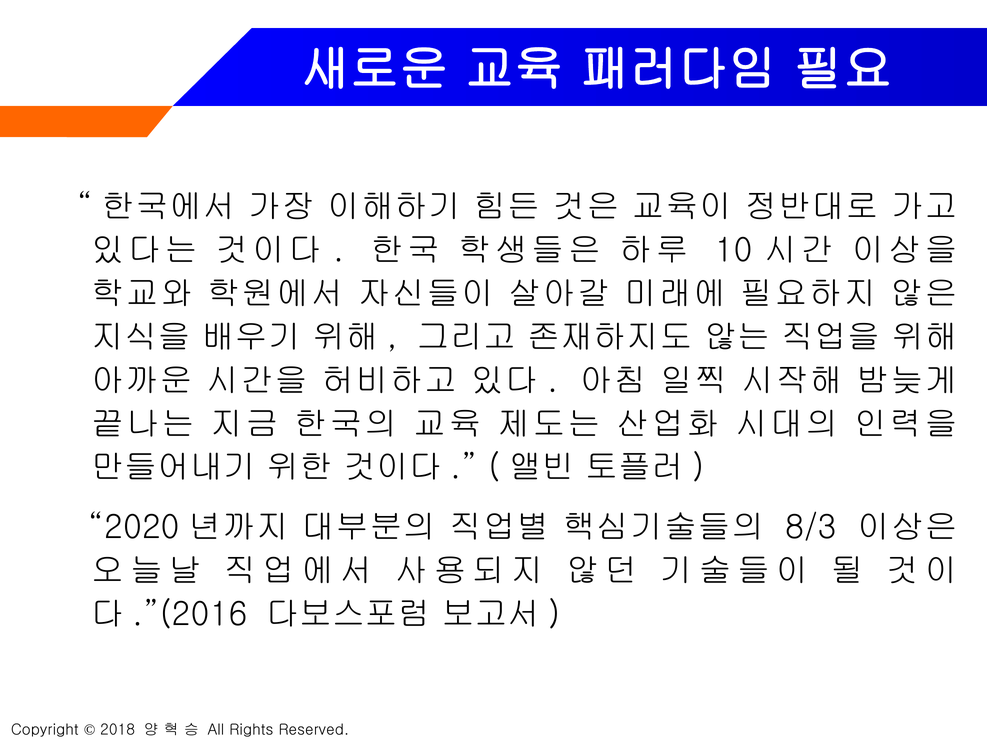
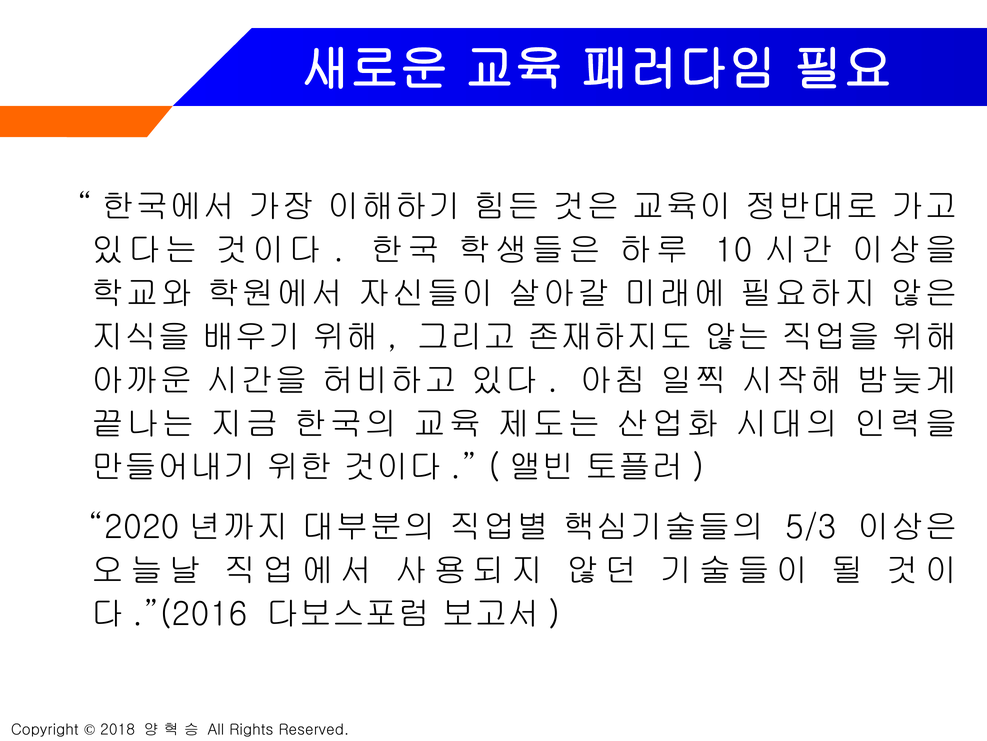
8/3: 8/3 -> 5/3 (811, 527)
